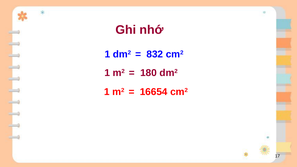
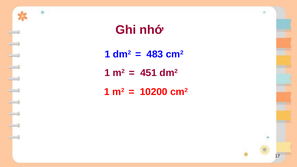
832: 832 -> 483 (155, 54)
180: 180 -> 451 (149, 73)
16654: 16654 -> 10200 (154, 92)
